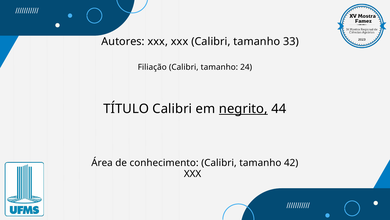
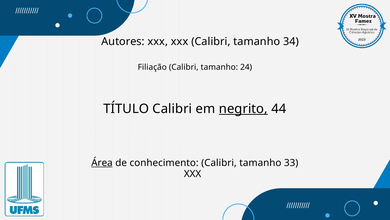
33: 33 -> 34 (291, 41)
Área underline: none -> present (102, 162)
42: 42 -> 33 (291, 162)
